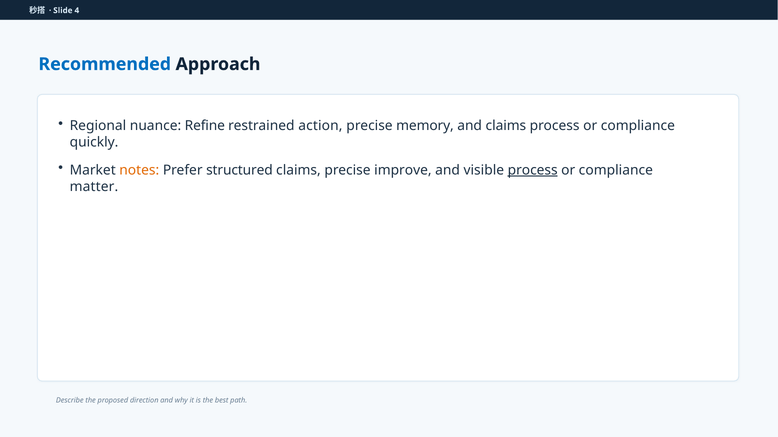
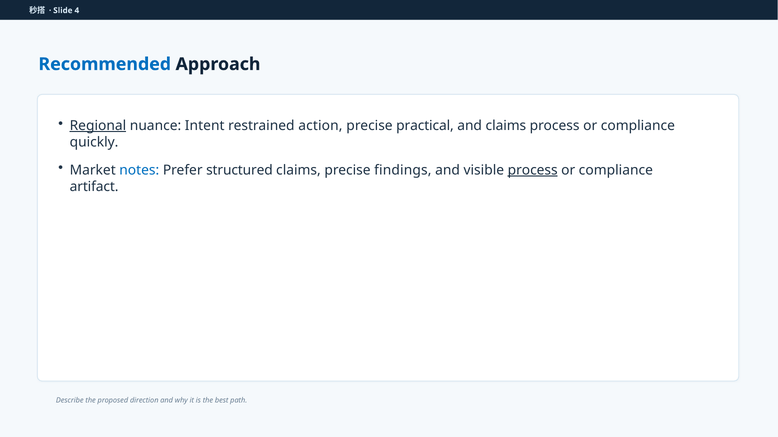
Regional underline: none -> present (98, 126)
Refine: Refine -> Intent (205, 126)
memory: memory -> practical (425, 126)
notes colour: orange -> blue (139, 170)
improve: improve -> findings (403, 170)
matter: matter -> artifact (94, 187)
